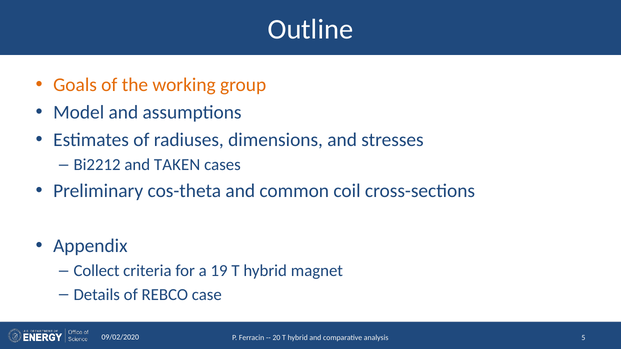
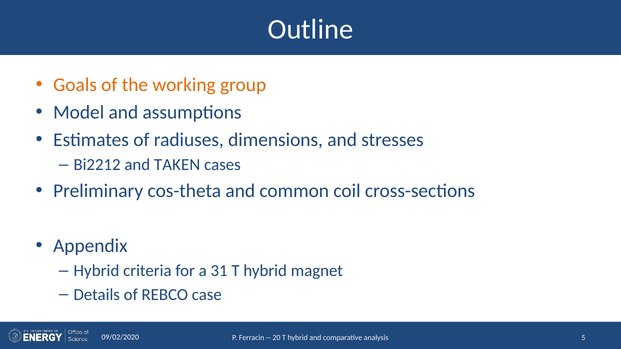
Collect: Collect -> Hybrid (96, 271)
19: 19 -> 31 (219, 271)
